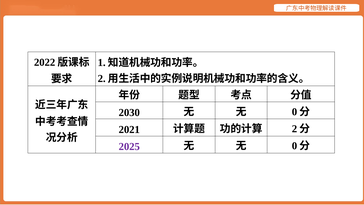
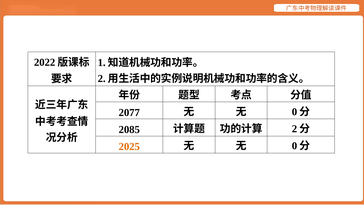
2030: 2030 -> 2077 (129, 112)
2021: 2021 -> 2085 (129, 130)
2025 colour: purple -> orange (129, 147)
